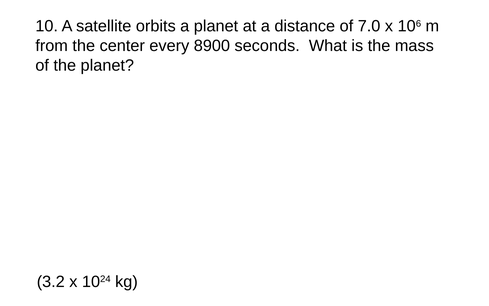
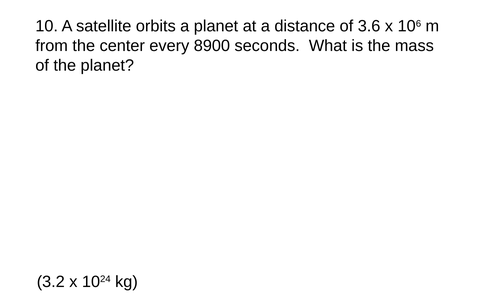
7.0: 7.0 -> 3.6 (369, 26)
